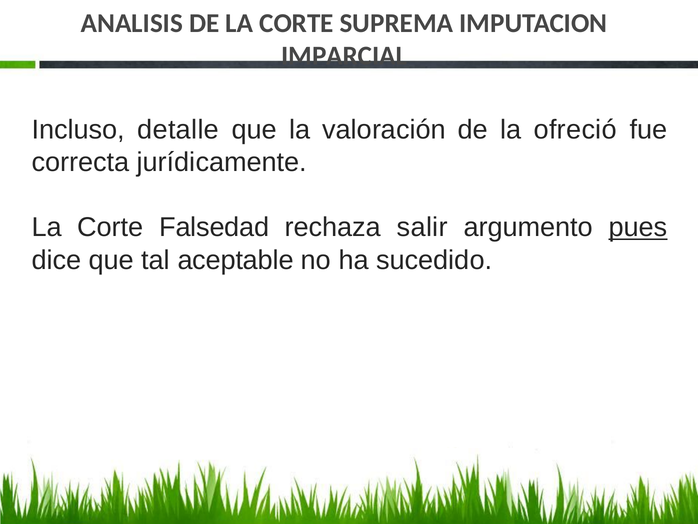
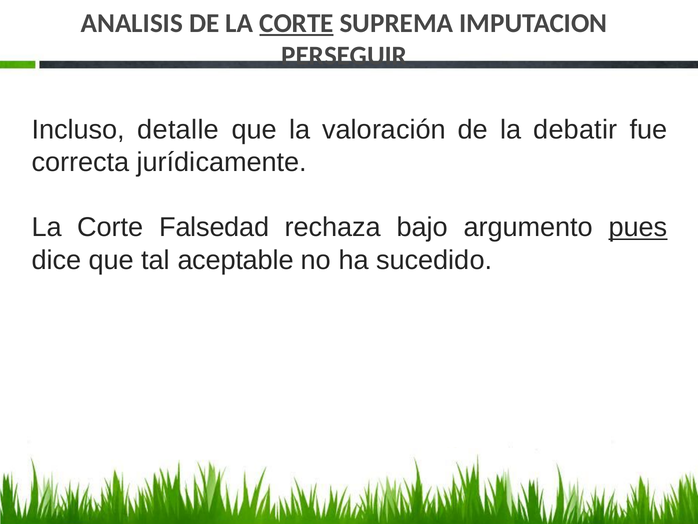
CORTE underline: none -> present (297, 23)
IMPARCIAL: IMPARCIAL -> PERSEGUIR (344, 56)
ofreció: ofreció -> debatir (575, 129)
salir: salir -> bajo (422, 227)
